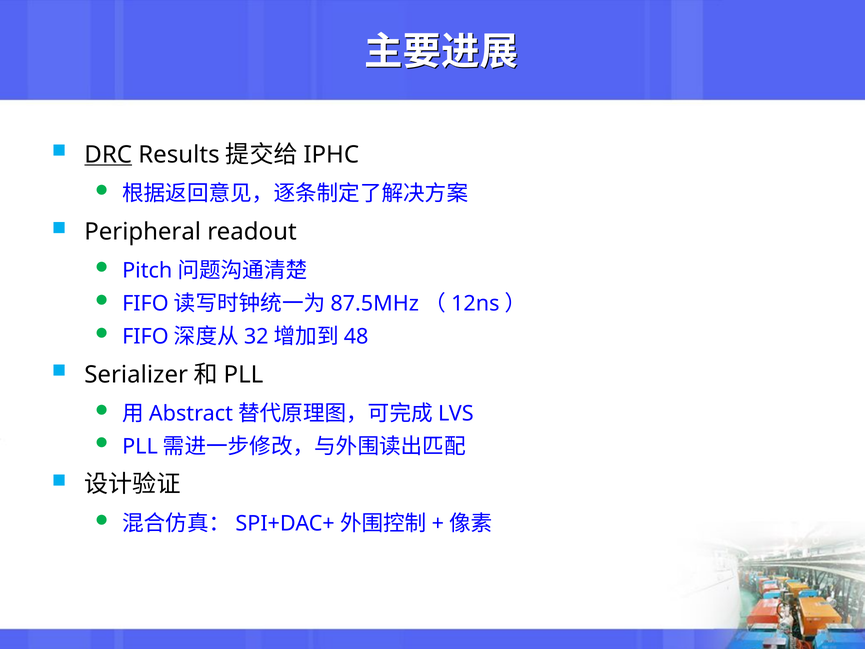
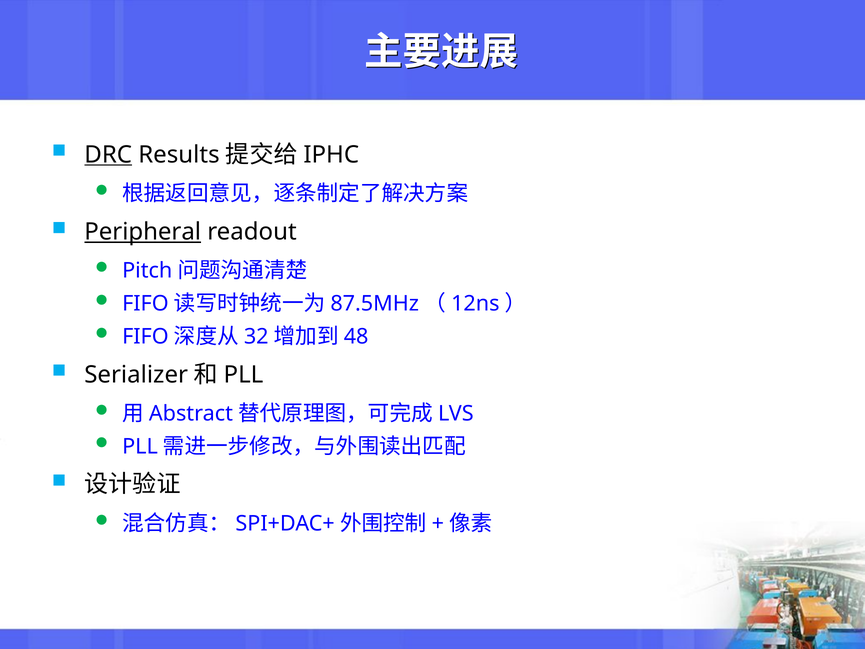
Peripheral underline: none -> present (143, 232)
